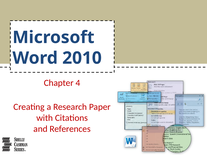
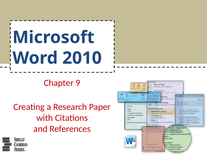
4: 4 -> 9 (78, 83)
